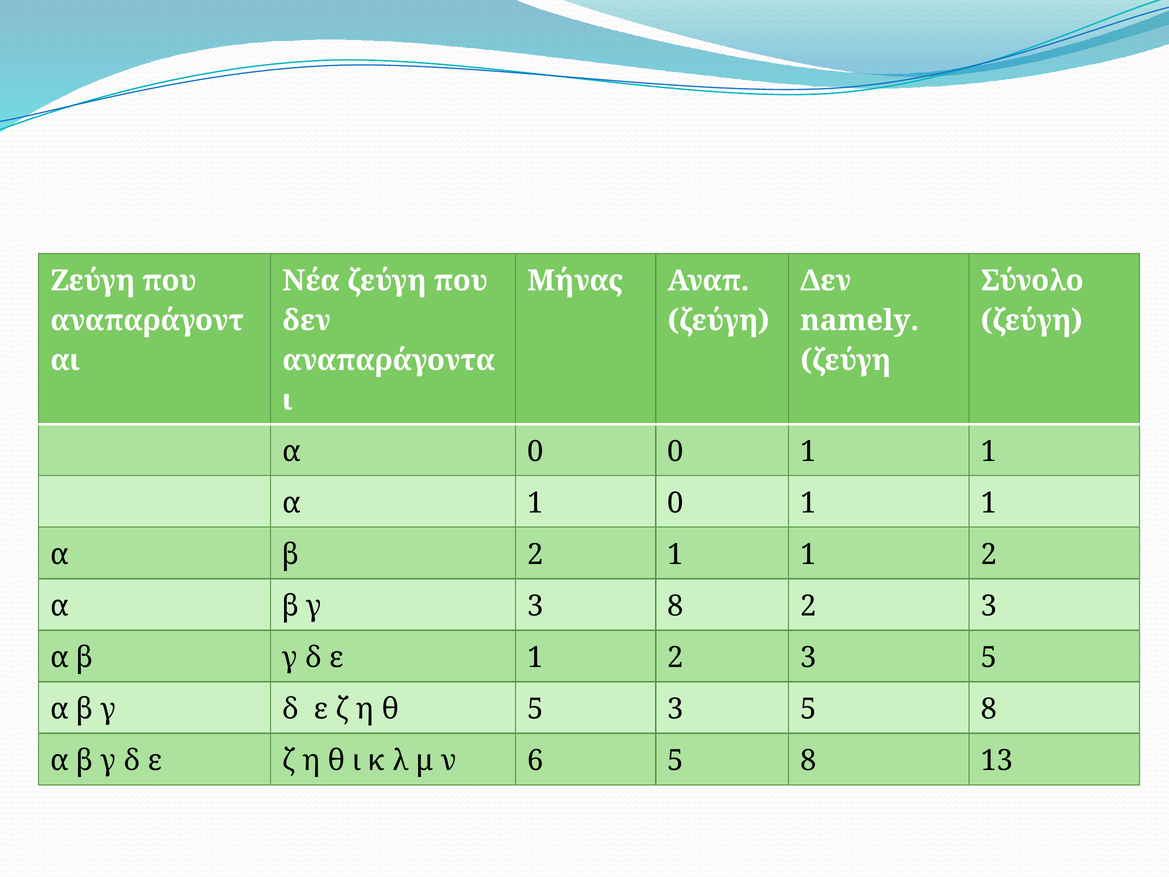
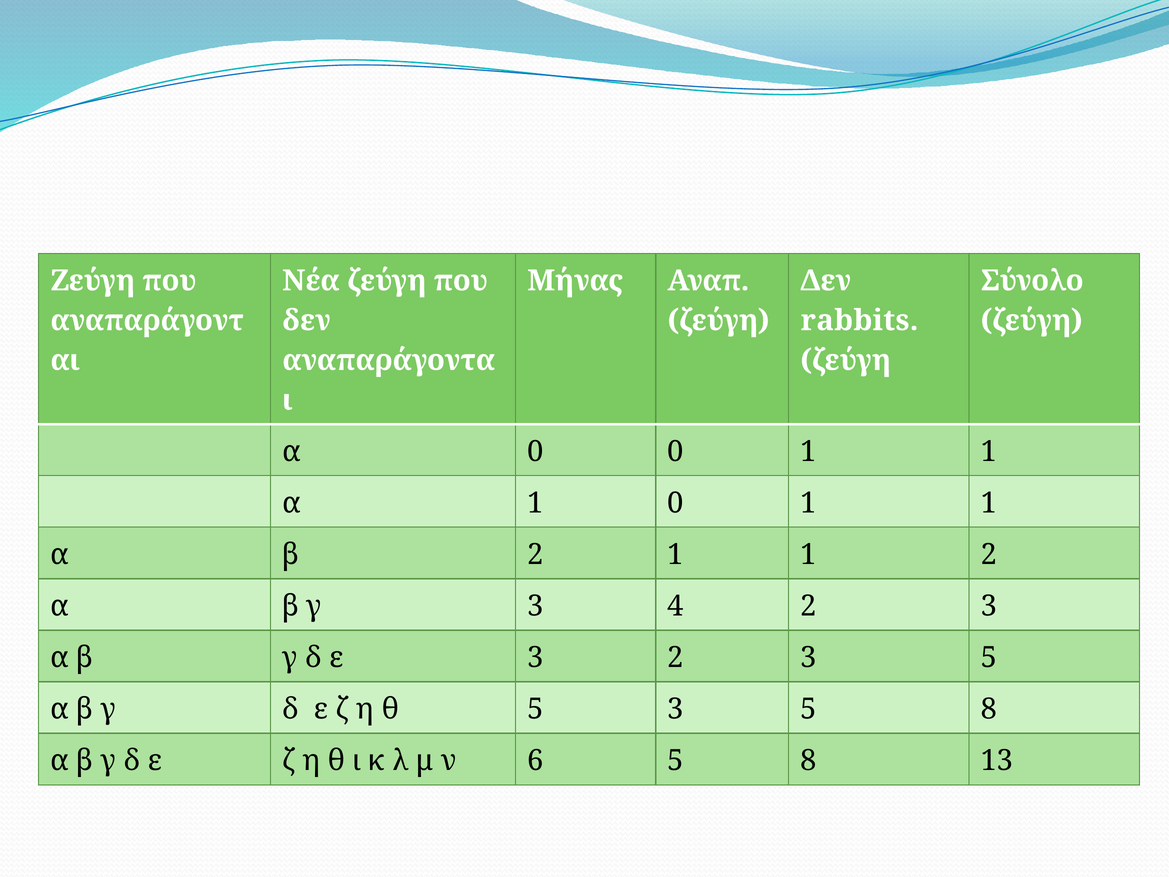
namely: namely -> rabbits (860, 320)
3 8: 8 -> 4 (676, 606)
ε 1: 1 -> 3 (535, 657)
